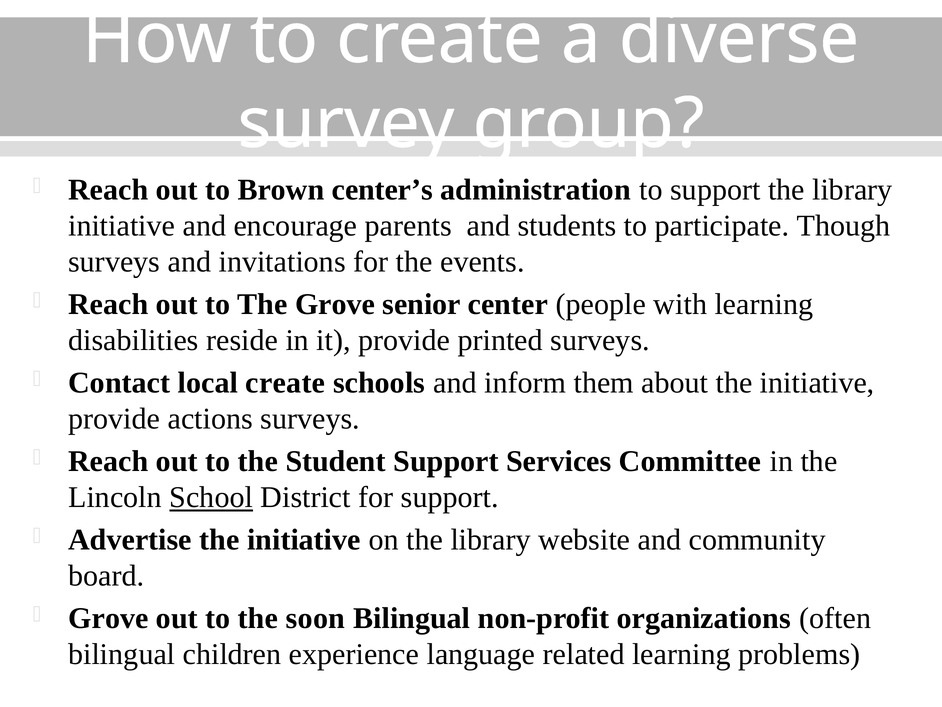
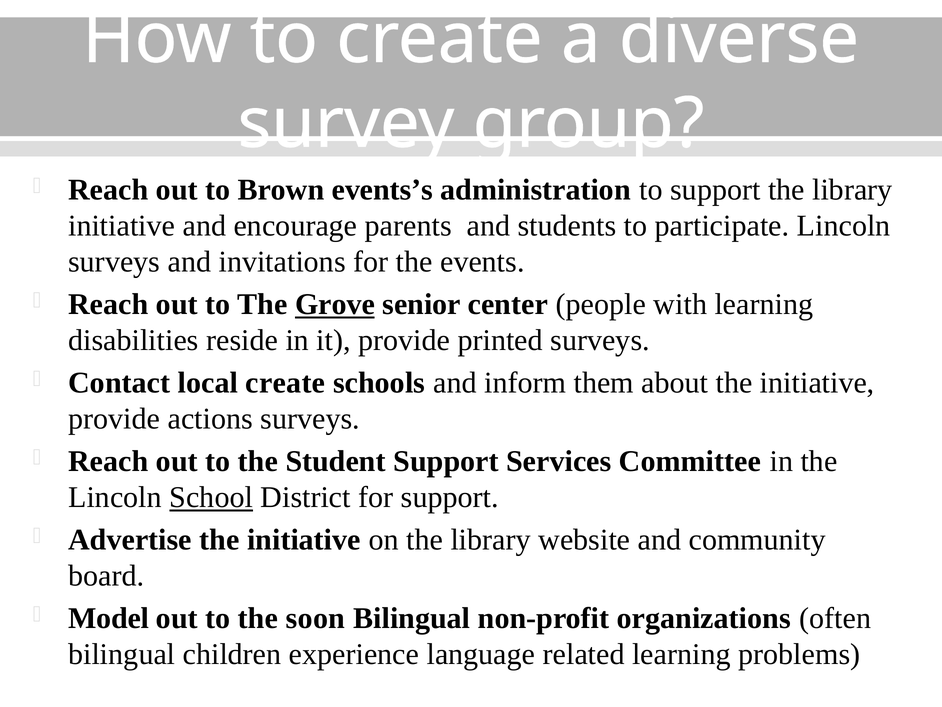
center’s: center’s -> events’s (382, 190)
participate Though: Though -> Lincoln (844, 226)
Grove underline: none -> present (335, 304)
Grove: Grove -> Model (109, 618)
